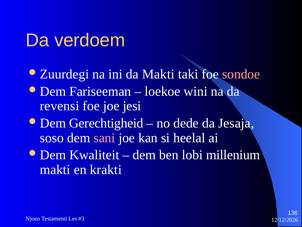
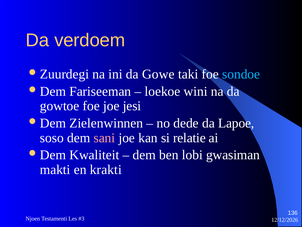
da Makti: Makti -> Gowe (158, 74)
sondoe colour: pink -> light blue (241, 74)
revensi: revensi -> gowtoe (60, 106)
Gerechtigheid: Gerechtigheid -> Zielenwinnen (106, 123)
Jesaja: Jesaja -> Lapoe (236, 123)
heelal: heelal -> relatie (189, 138)
millenium: millenium -> gwasiman (233, 155)
